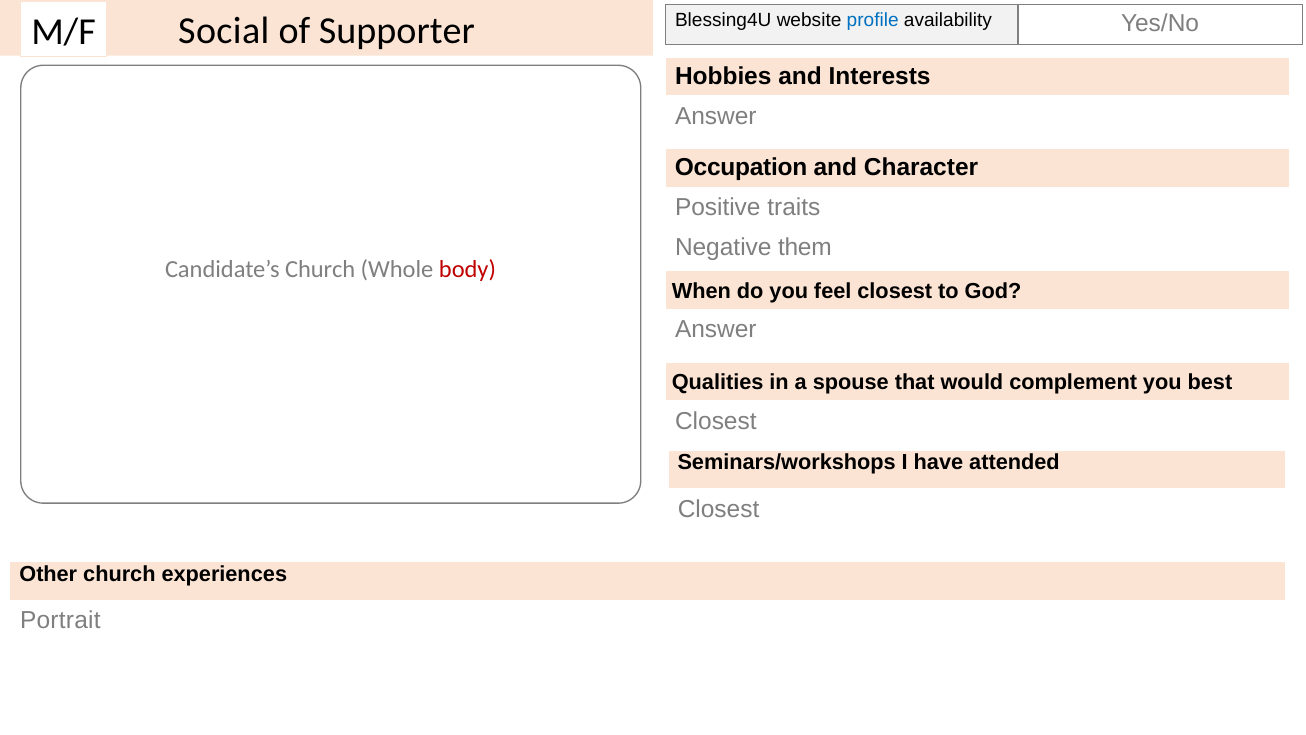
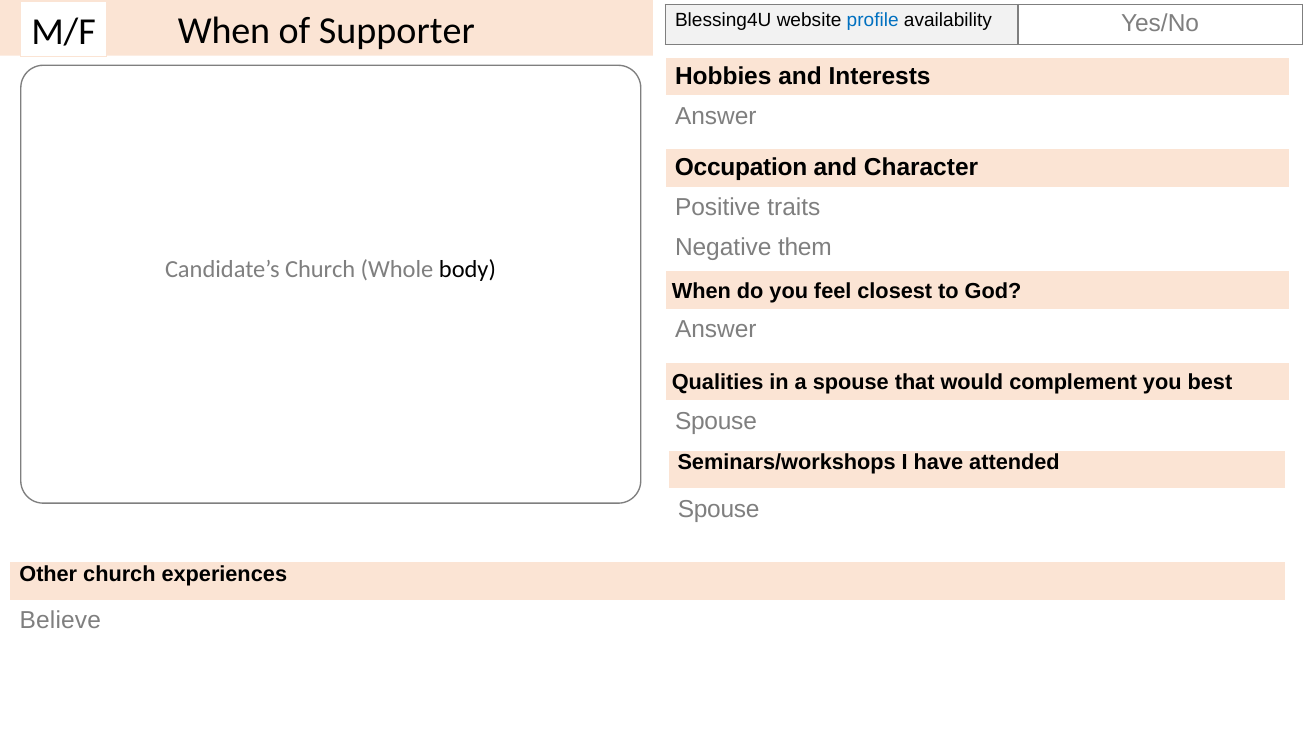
Social: Social -> When (224, 31)
body colour: red -> black (467, 269)
Closest: Closest -> Spouse (716, 421)
Closest: Closest -> Spouse (719, 509)
Portrait: Portrait -> Believe (60, 620)
